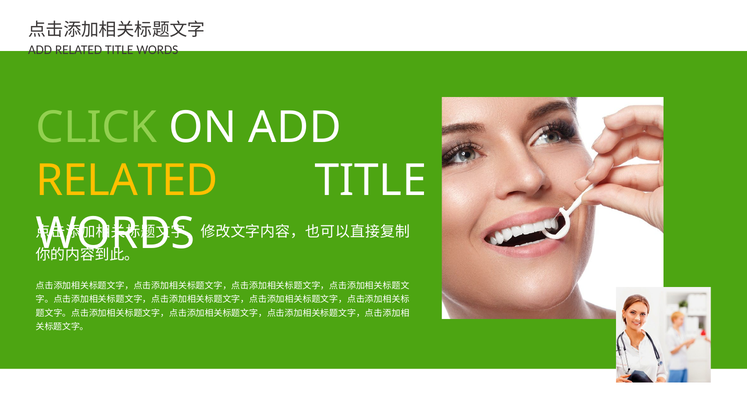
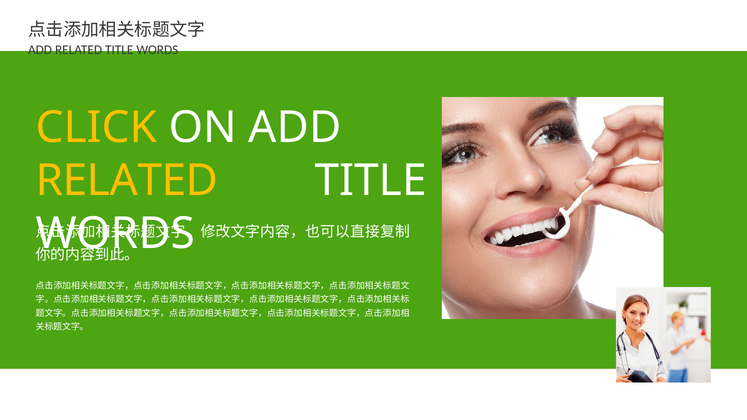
CLICK colour: light green -> yellow (96, 128)
